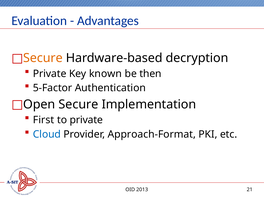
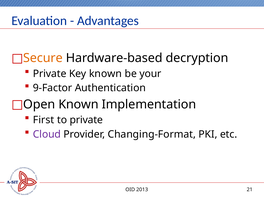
then: then -> your (150, 74)
5-Factor: 5-Factor -> 9-Factor (53, 88)
Open Secure: Secure -> Known (79, 104)
Cloud colour: blue -> purple (47, 134)
Approach-Format: Approach-Format -> Changing-Format (152, 134)
